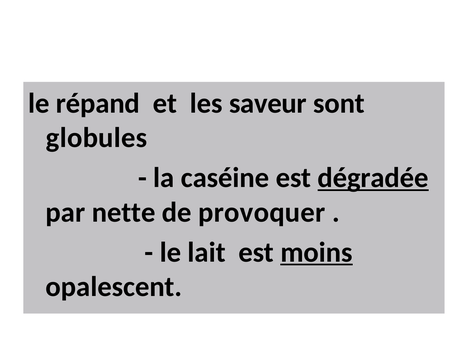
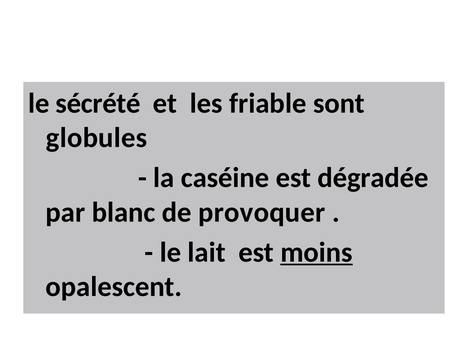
répand: répand -> sécrété (98, 103)
saveur: saveur -> friable (268, 103)
dégradée underline: present -> none (373, 178)
nette: nette -> blanc (124, 212)
